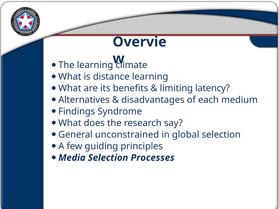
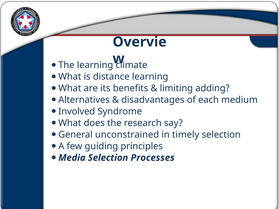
latency: latency -> adding (212, 88)
Findings: Findings -> Involved (77, 112)
global: global -> timely (186, 135)
